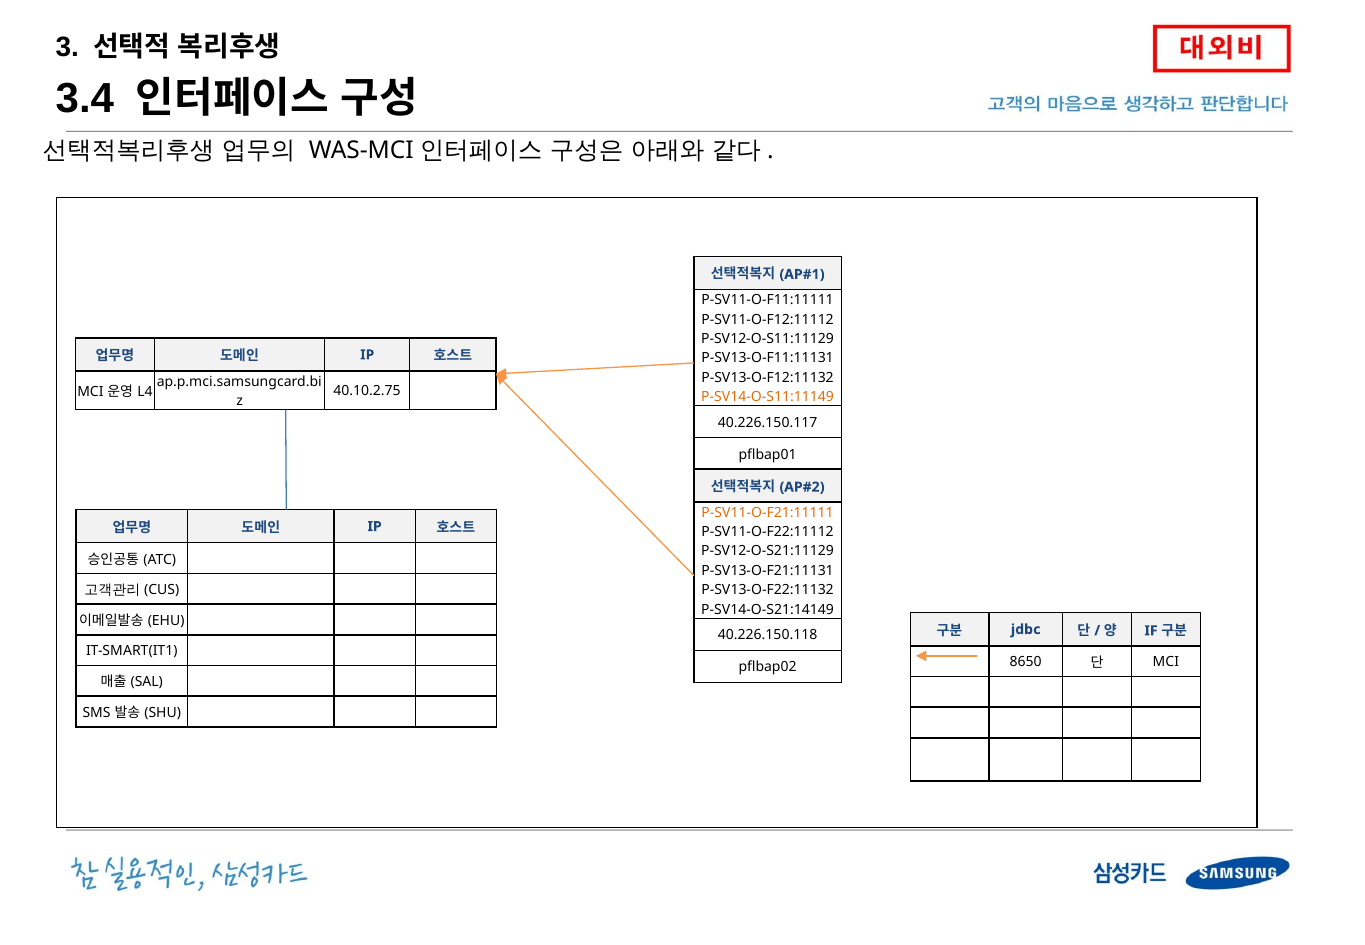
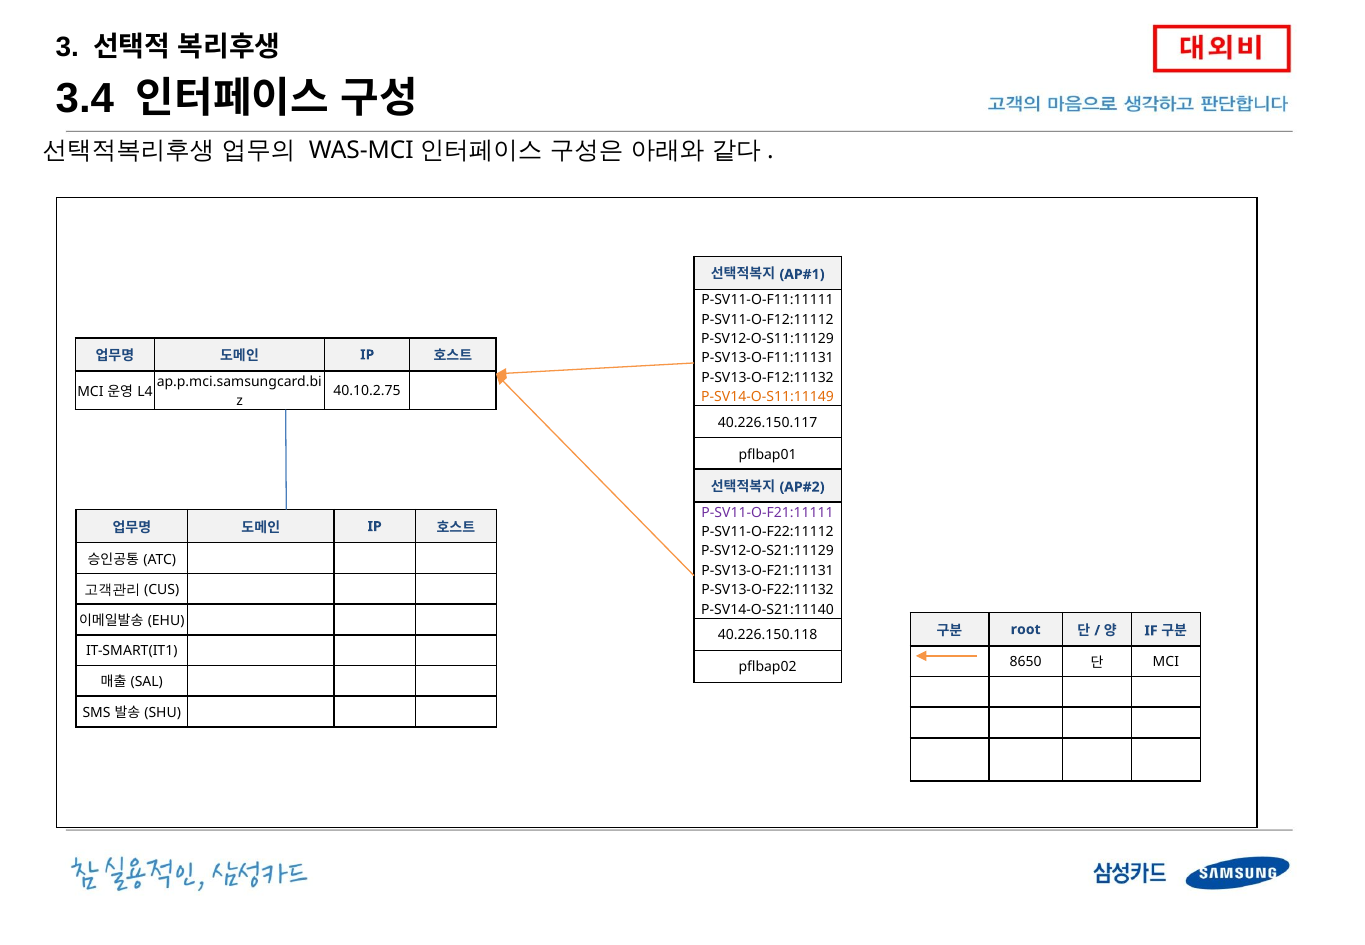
P-SV11-O-F21:11111 colour: orange -> purple (768, 513)
P-SV14-O-S21:14149: P-SV14-O-S21:14149 -> P-SV14-O-S21:11140 (768, 609)
jdbc: jdbc -> root (1026, 629)
